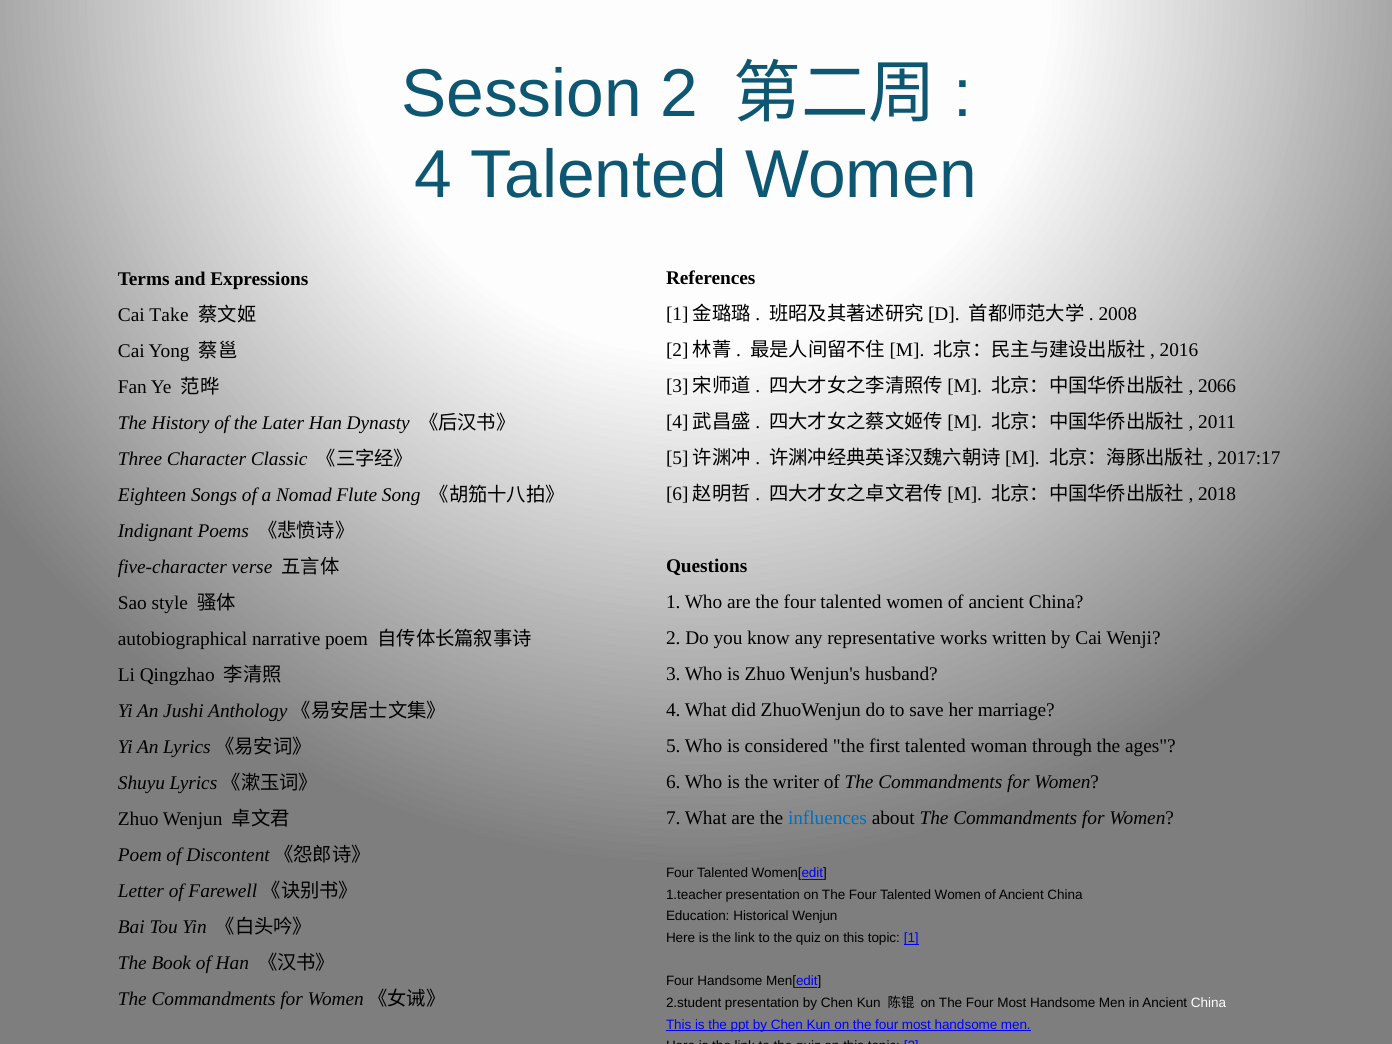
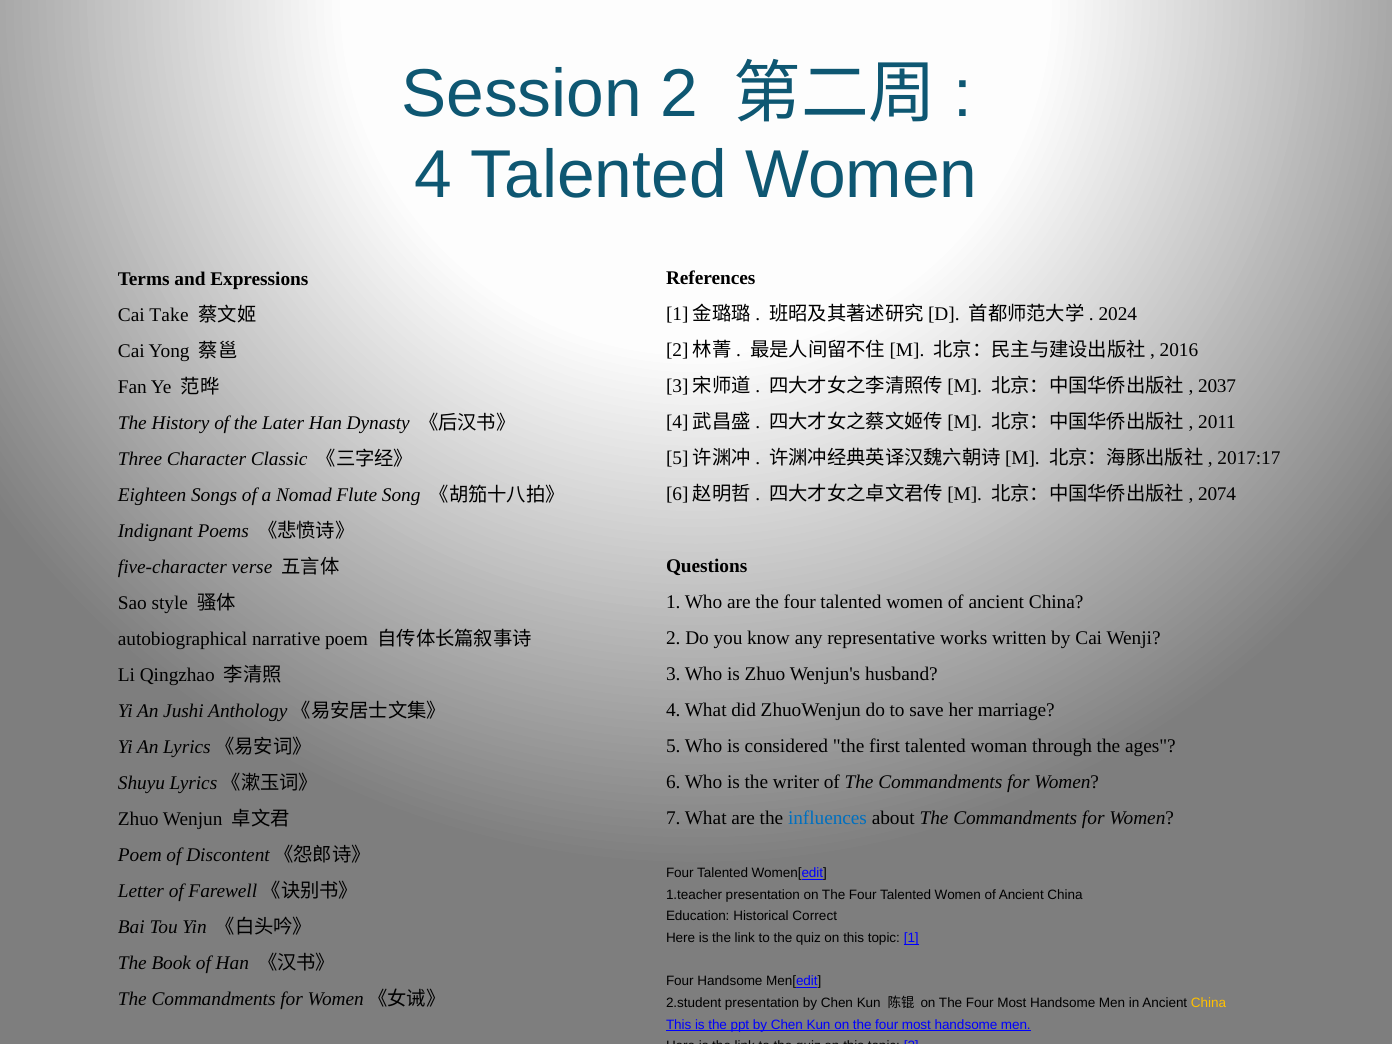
2008: 2008 -> 2024 (1118, 314)
2066: 2066 -> 2037 (1217, 386)
2018: 2018 -> 2074 (1217, 494)
Historical Wenjun: Wenjun -> Correct (815, 916)
China colour: white -> yellow (1209, 1003)
